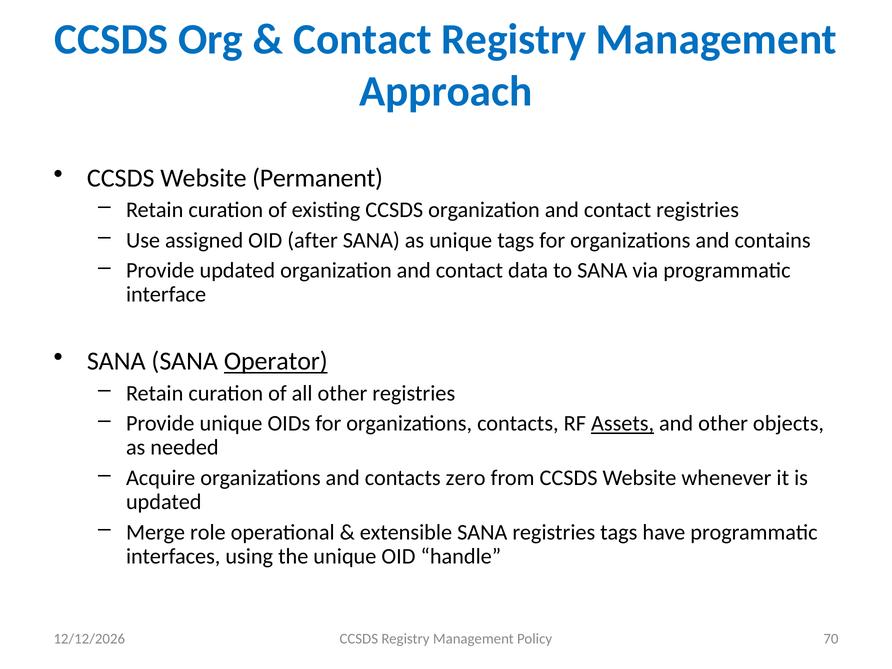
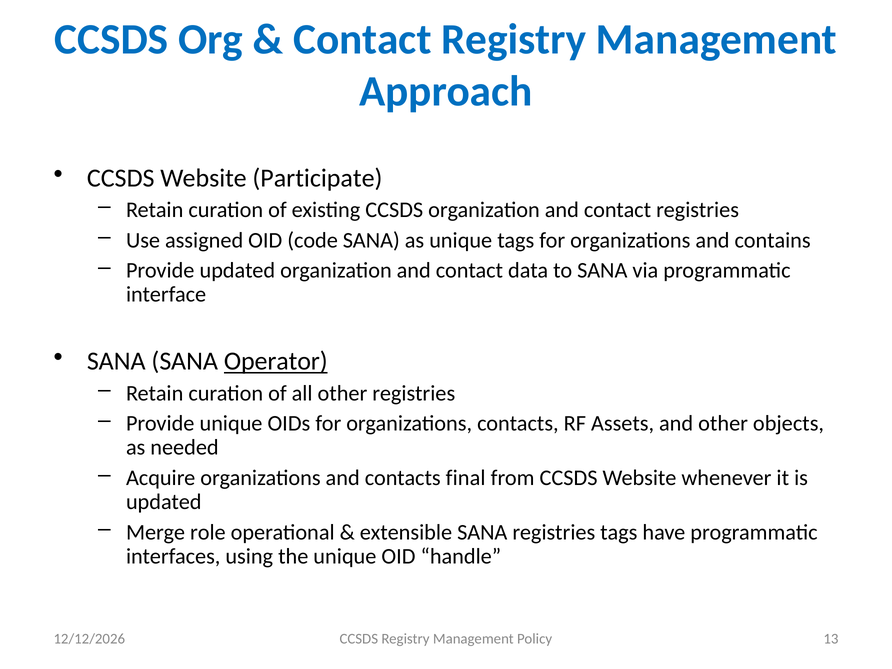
Permanent: Permanent -> Participate (317, 178)
after: after -> code (313, 240)
Assets underline: present -> none (623, 424)
zero: zero -> final (466, 478)
70: 70 -> 13 (831, 639)
